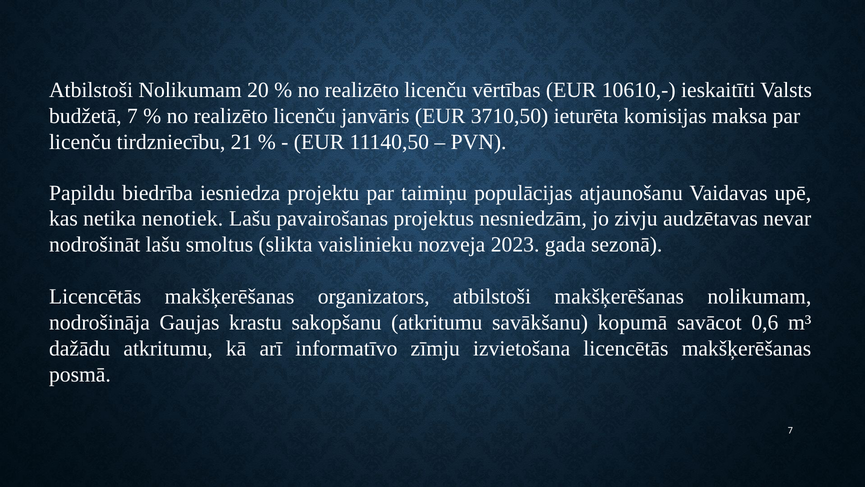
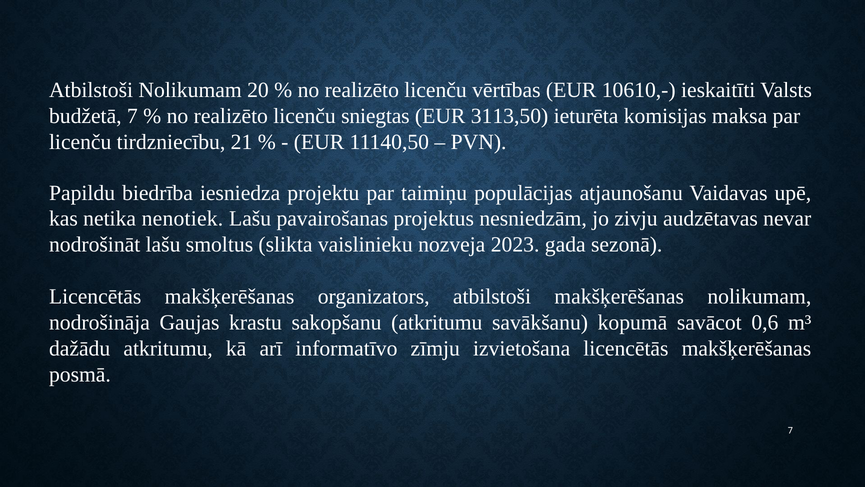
janvāris: janvāris -> sniegtas (375, 116)
3710,50: 3710,50 -> 3113,50 (510, 116)
